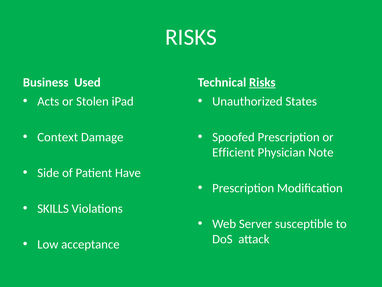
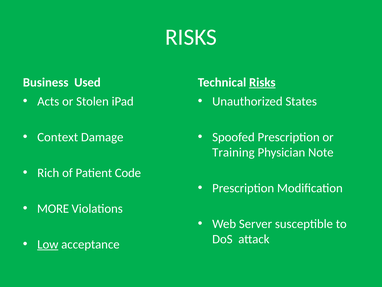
Efficient: Efficient -> Training (233, 152)
Side: Side -> Rich (48, 173)
Have: Have -> Code (128, 173)
SKILLS: SKILLS -> MORE (53, 208)
Low underline: none -> present (48, 244)
